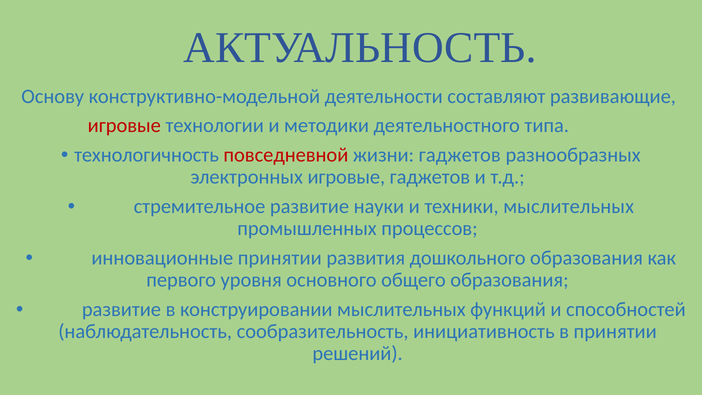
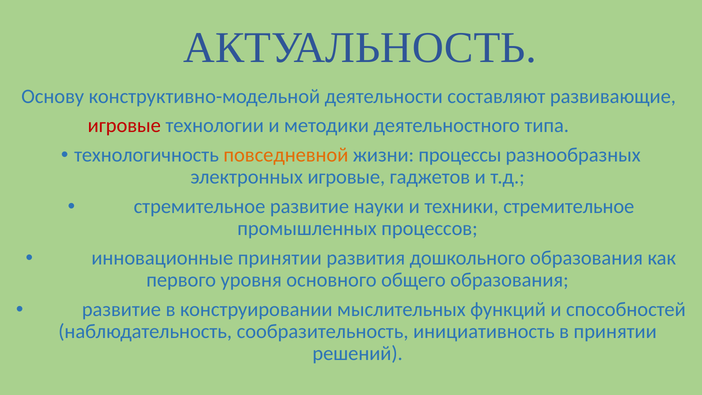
повседневной colour: red -> orange (286, 155)
жизни гаджетов: гаджетов -> процессы (460, 155)
техники мыслительных: мыслительных -> стремительное (569, 207)
